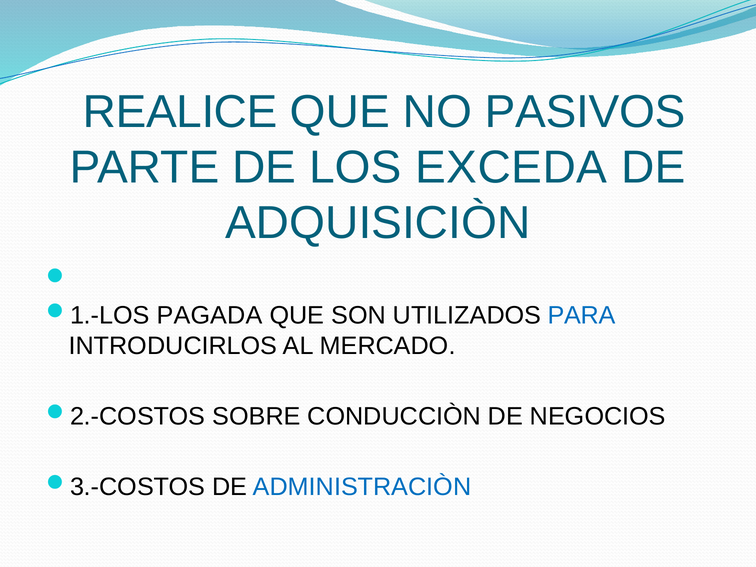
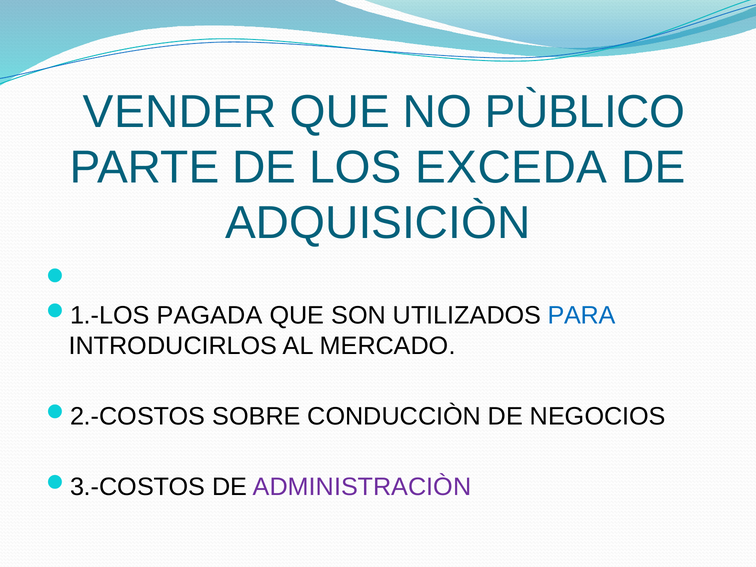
REALICE: REALICE -> VENDER (180, 112)
PASIVOS: PASIVOS -> PÙBLICO (585, 112)
ADMINISTRACIÒN colour: blue -> purple (362, 487)
